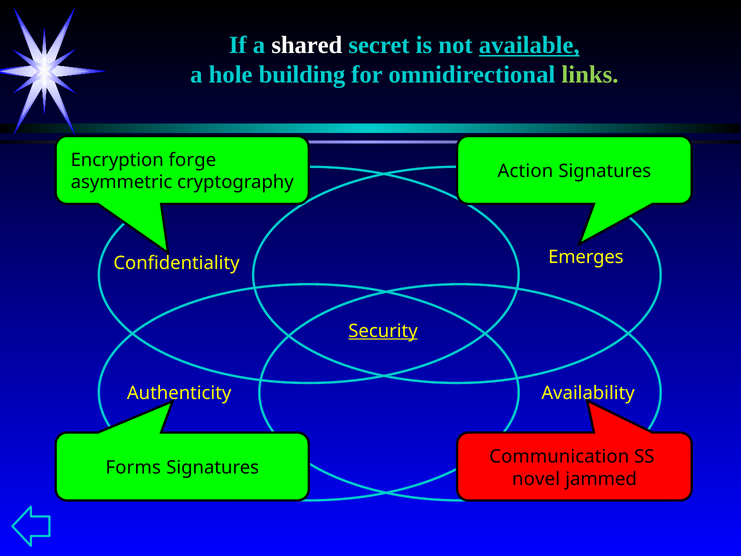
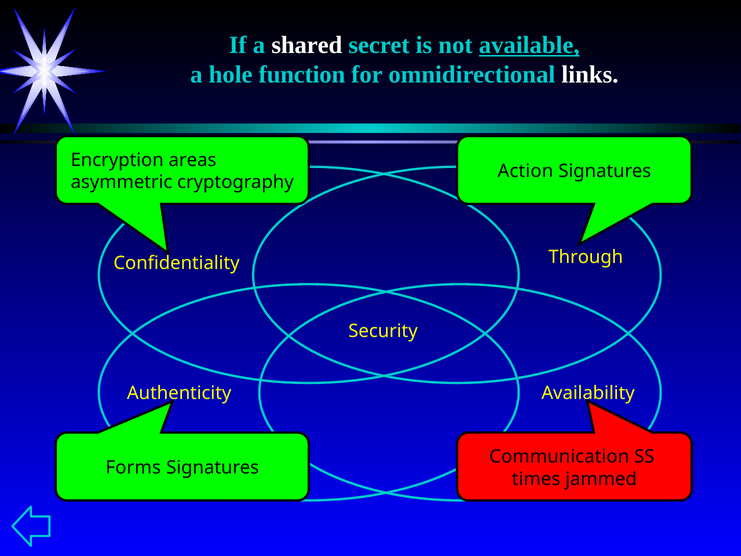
building: building -> function (302, 75)
links colour: light green -> white (590, 75)
forge: forge -> areas (193, 160)
Emerges: Emerges -> Through (586, 257)
Security underline: present -> none (383, 331)
novel: novel -> times (536, 479)
